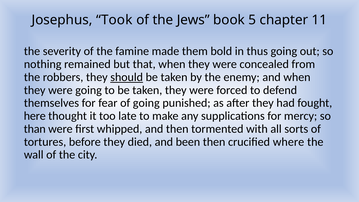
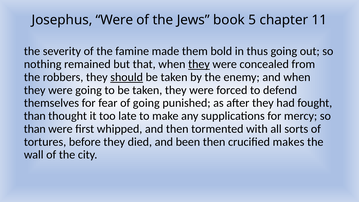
Josephus Took: Took -> Were (114, 20)
they underline: none -> present (199, 64)
here: here -> than (35, 116)
where: where -> makes (289, 142)
